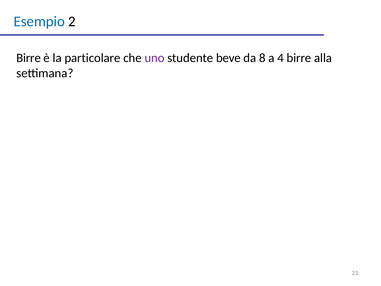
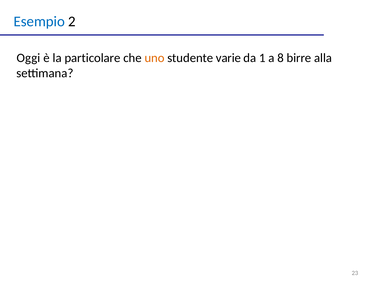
Birre: Birre -> Oggi (28, 58)
uno colour: purple -> orange (155, 58)
beve: beve -> varie (228, 58)
8: 8 -> 1 (262, 58)
4: 4 -> 8 (280, 58)
